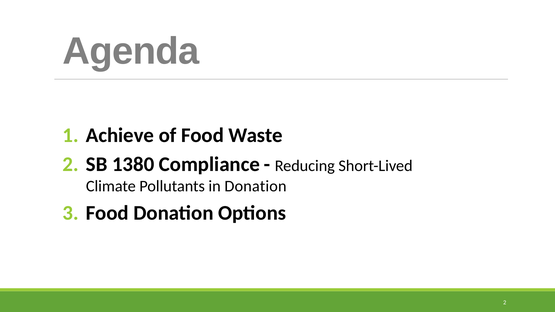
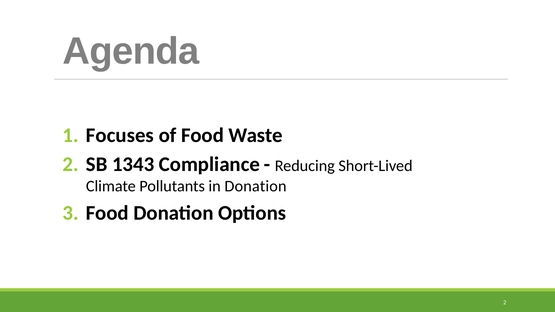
Achieve: Achieve -> Focuses (120, 135)
1380: 1380 -> 1343 (133, 164)
